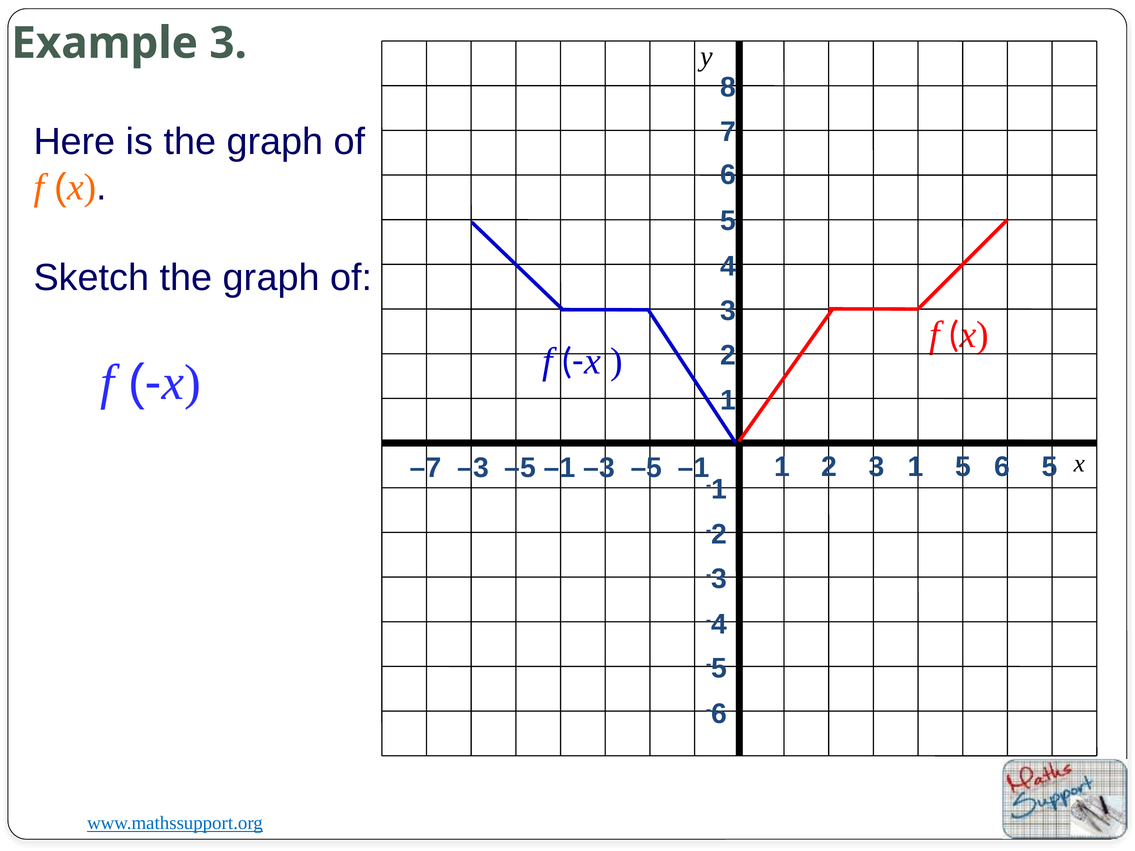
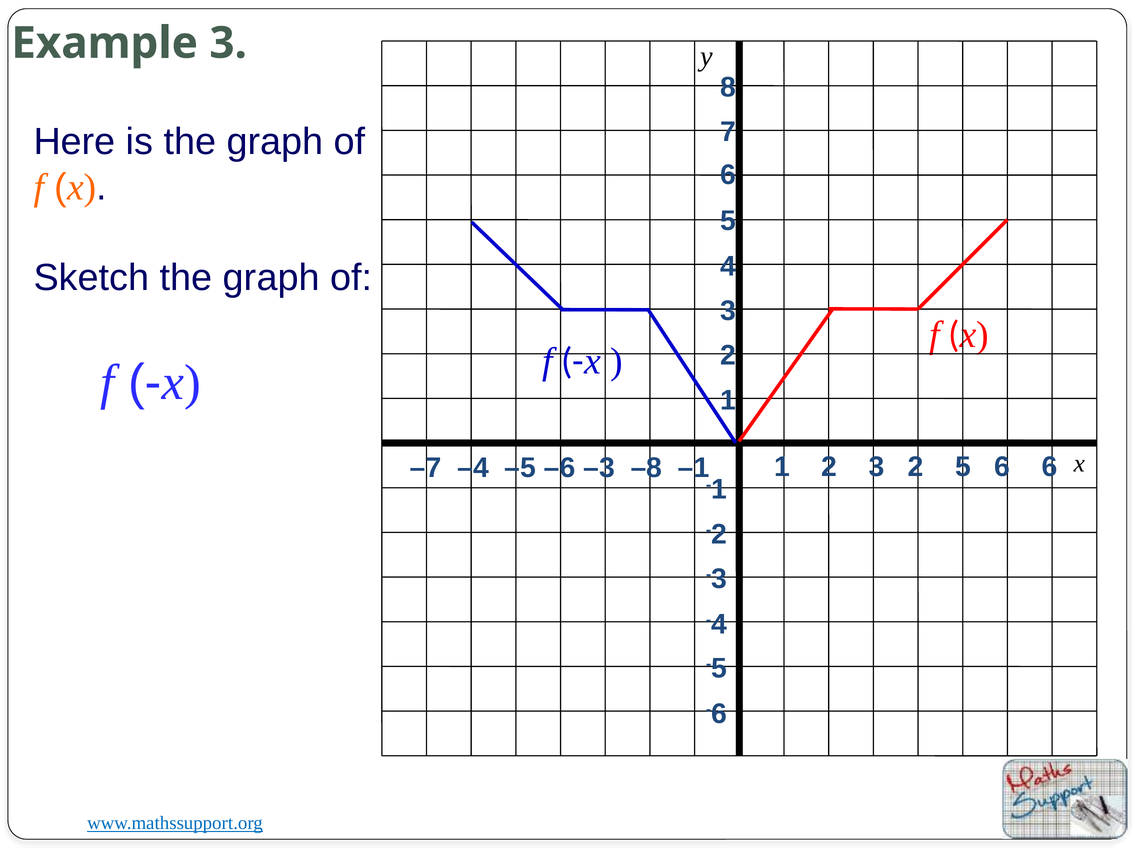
3 1: 1 -> 2 (916, 467)
6 5: 5 -> 6 (1050, 467)
–7 –3: –3 -> –4 (473, 468)
–1: –1 -> –6 (560, 468)
–5: –5 -> –8 (646, 468)
